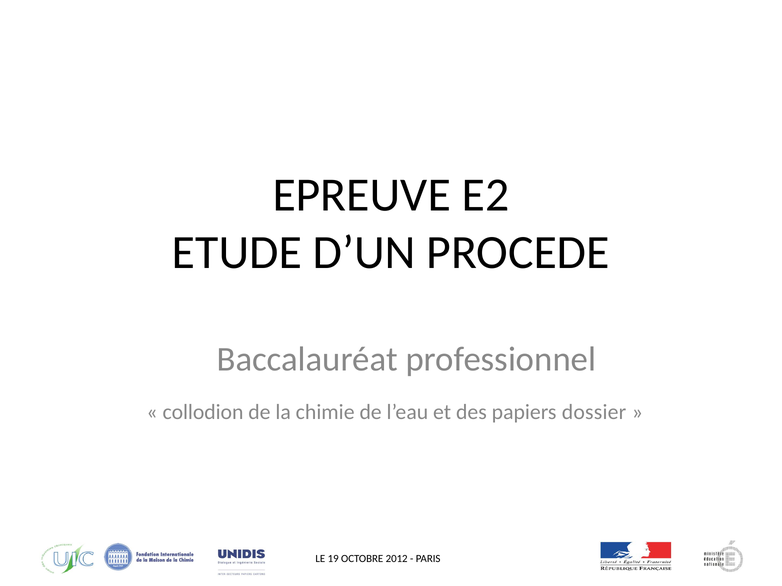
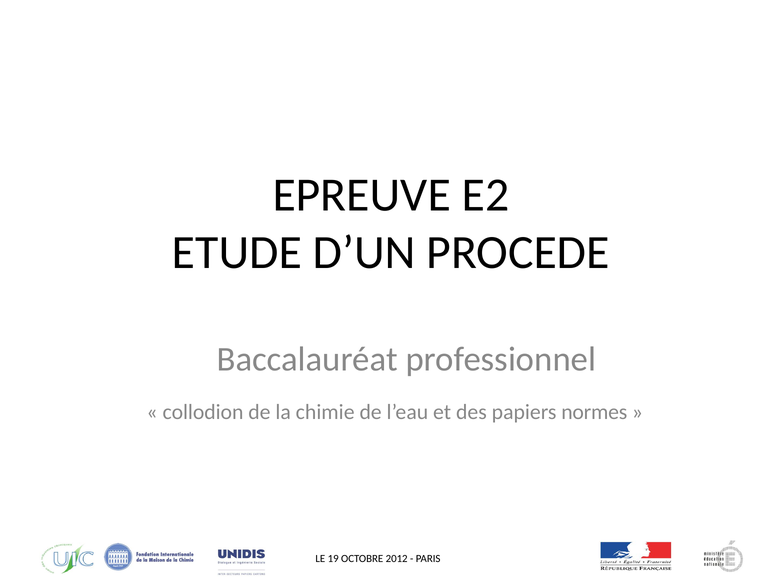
dossier: dossier -> normes (594, 413)
